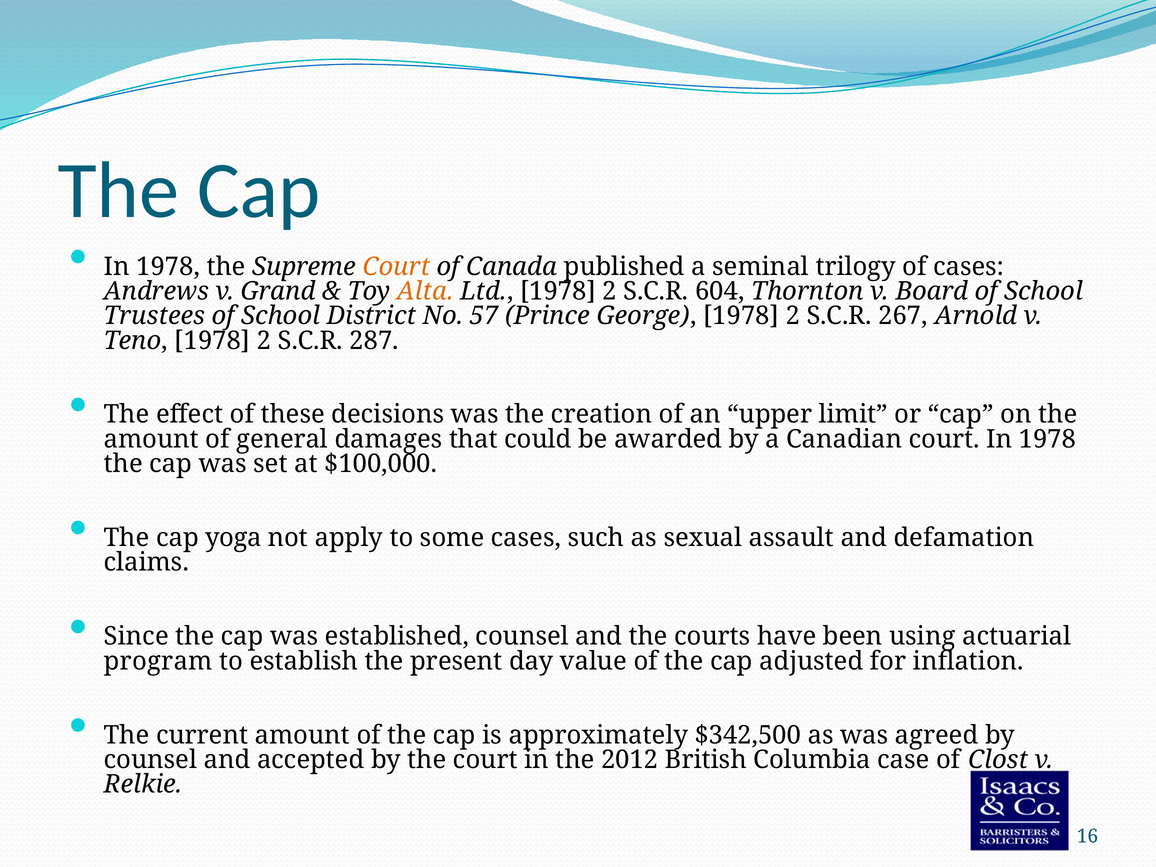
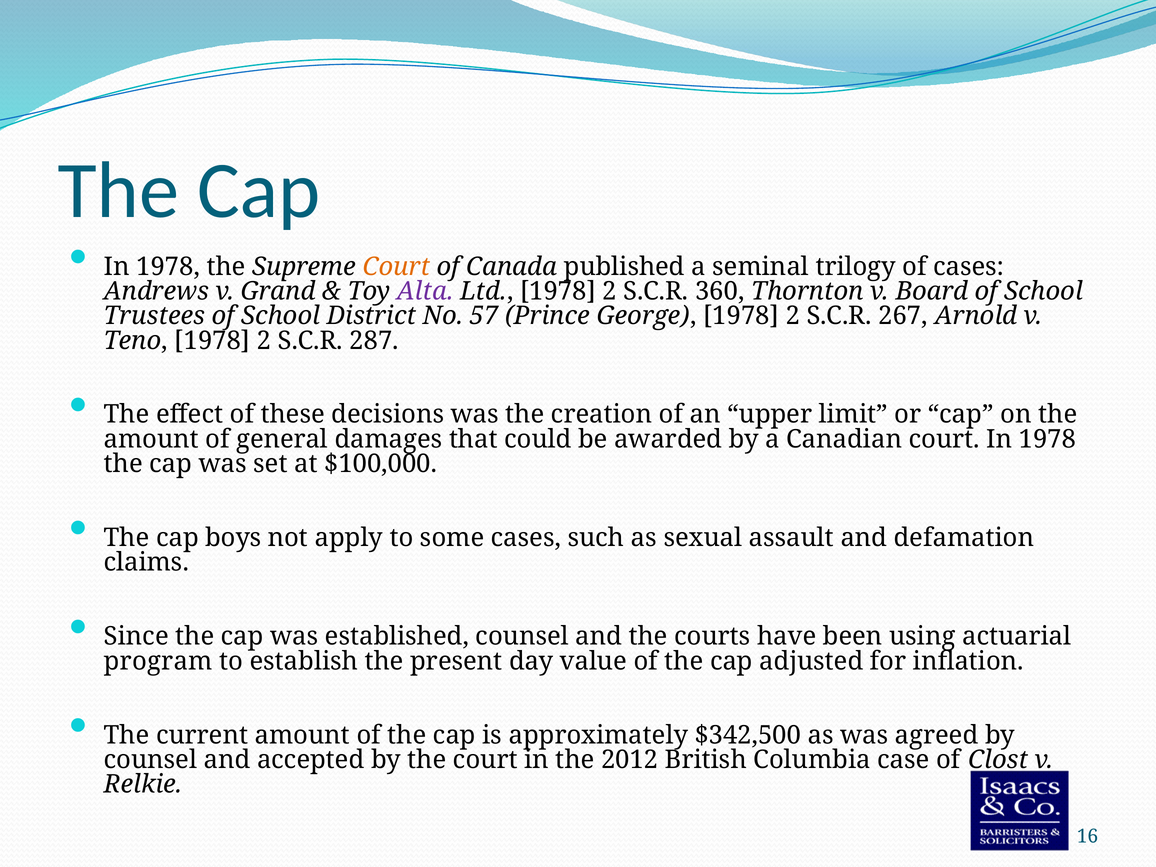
Alta colour: orange -> purple (425, 291)
604: 604 -> 360 (720, 291)
yoga: yoga -> boys (233, 538)
